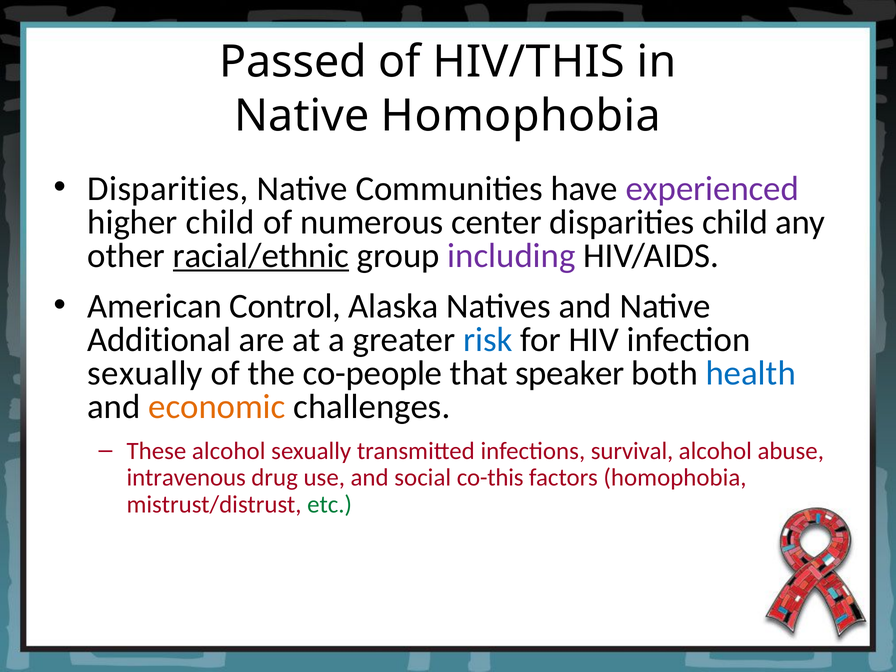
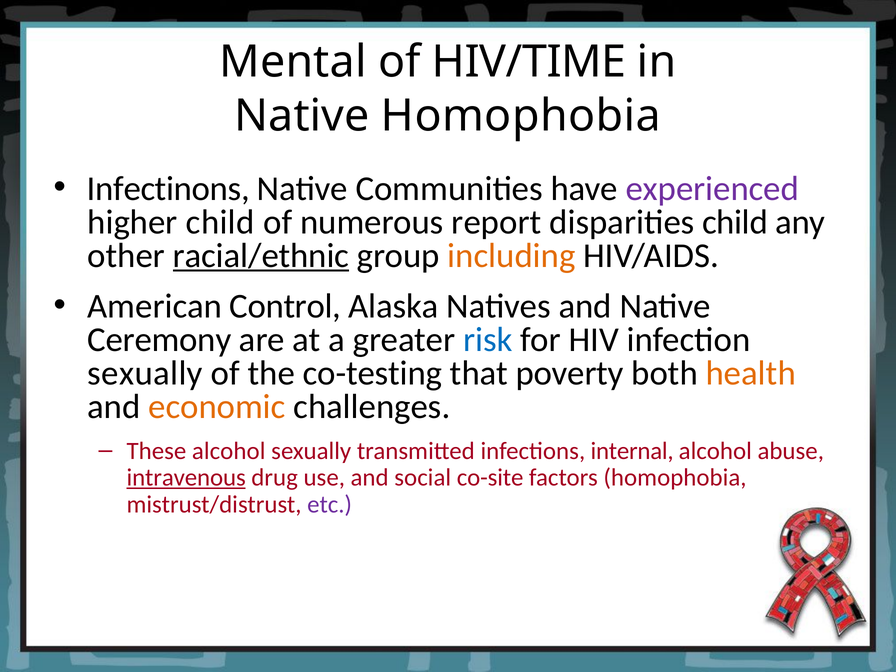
Passed: Passed -> Mental (293, 62)
HIV/THIS: HIV/THIS -> HIV/TIME (529, 62)
Disparities: Disparities -> Infectinons (168, 189)
center: center -> report (496, 222)
including colour: purple -> orange (511, 255)
Additional: Additional -> Ceremony (159, 340)
co-people: co-people -> co-testing (373, 373)
speaker: speaker -> poverty (570, 373)
health colour: blue -> orange (751, 373)
survival: survival -> internal (632, 451)
intravenous underline: none -> present (186, 478)
co-this: co-this -> co-site (490, 478)
etc colour: green -> purple (330, 505)
